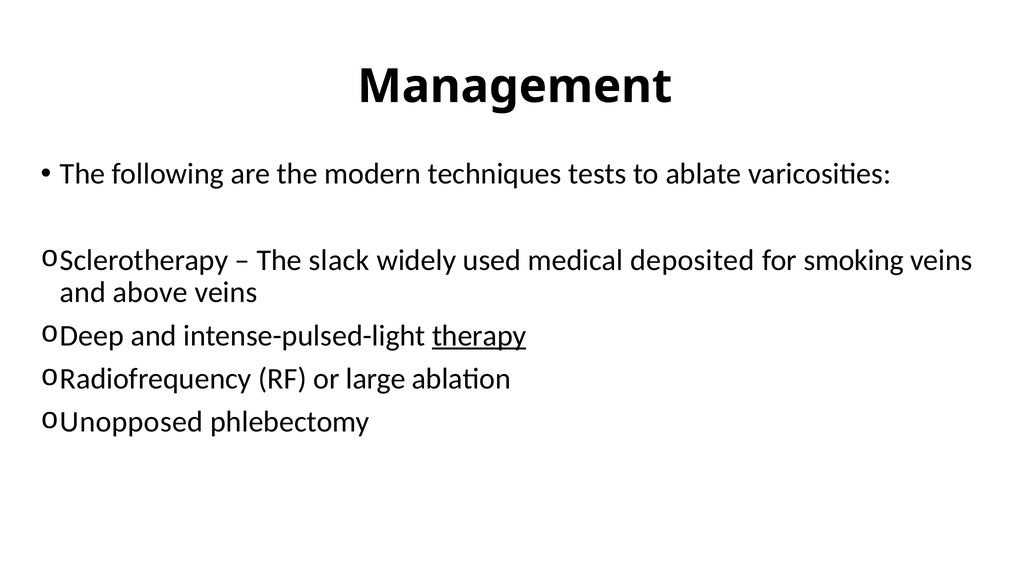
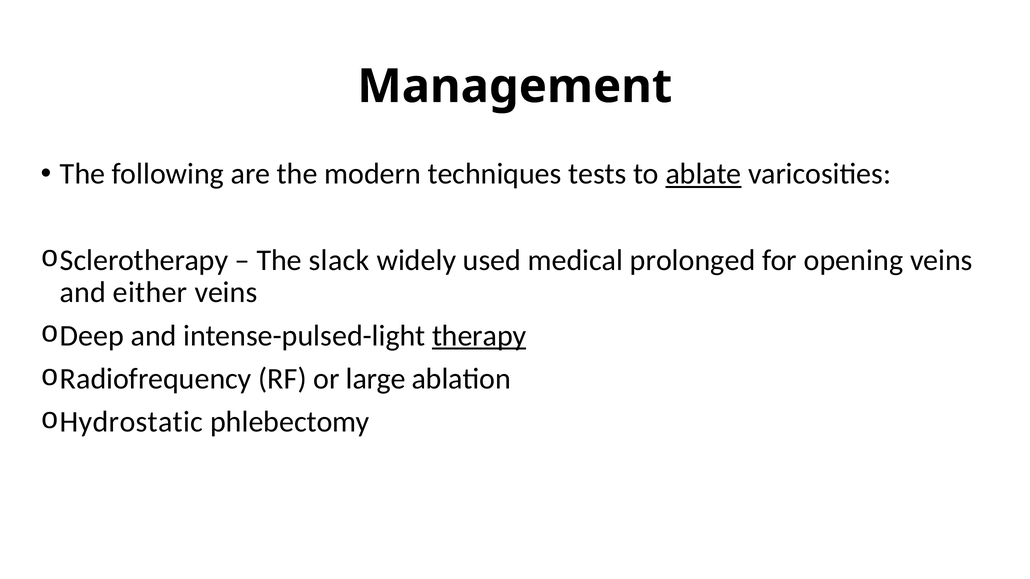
ablate underline: none -> present (703, 174)
deposited: deposited -> prolonged (693, 260)
smoking: smoking -> opening (853, 260)
above: above -> either (150, 293)
Unopposed: Unopposed -> Hydrostatic (132, 422)
